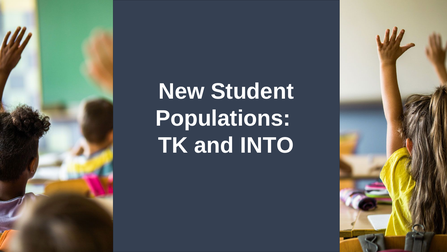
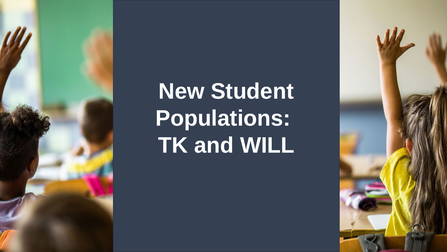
INTO: INTO -> WILL (267, 145)
